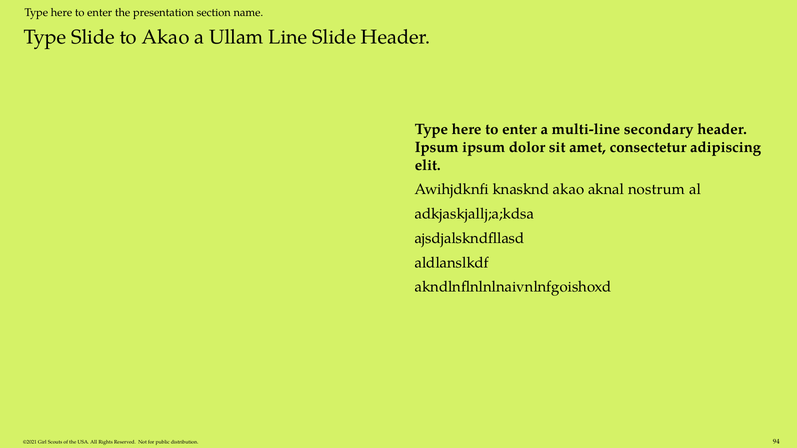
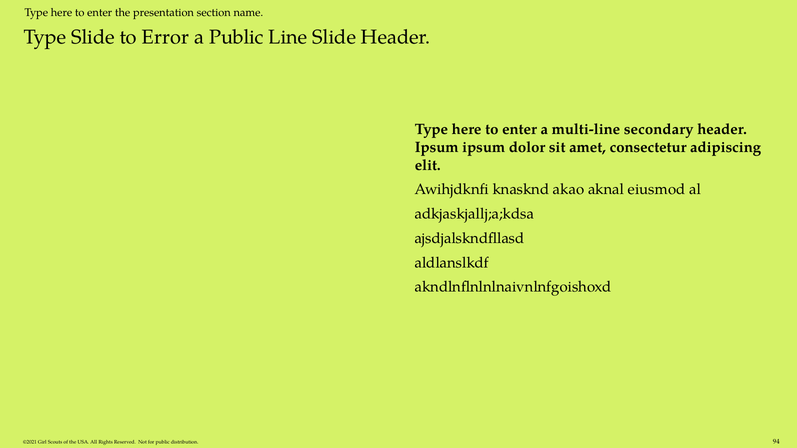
to Akao: Akao -> Error (166, 37)
a Ullam: Ullam -> Public (236, 37)
nostrum: nostrum -> eiusmod (657, 189)
